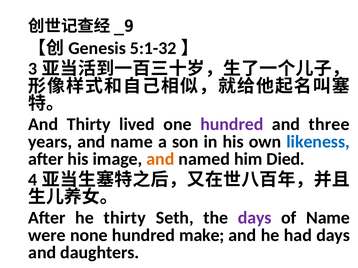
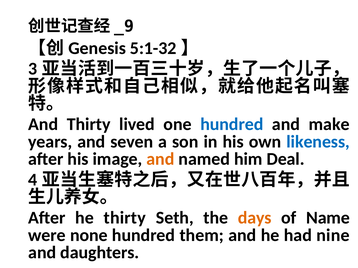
hundred colour: purple -> blue (232, 124)
three: three -> make (329, 124)
and name: name -> seven (132, 142)
Died: Died -> Deal (286, 159)
days colour: purple -> orange (255, 218)
make: make -> them (202, 236)
had days: days -> nine (333, 236)
